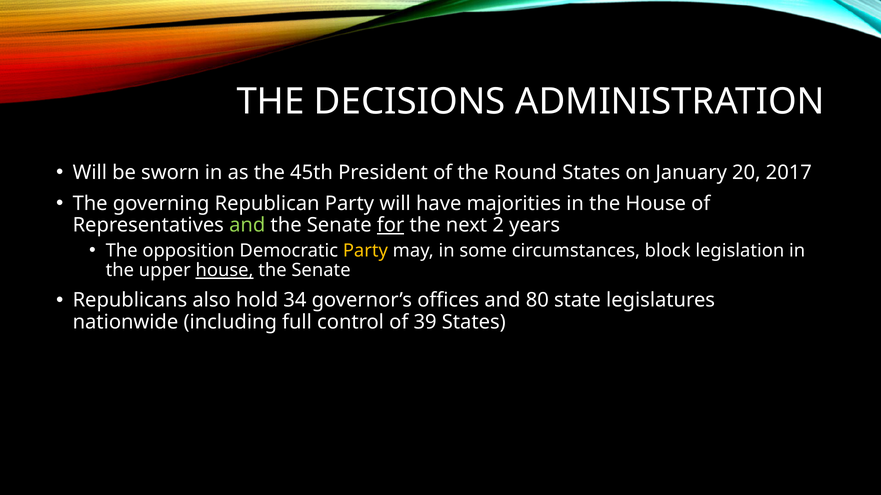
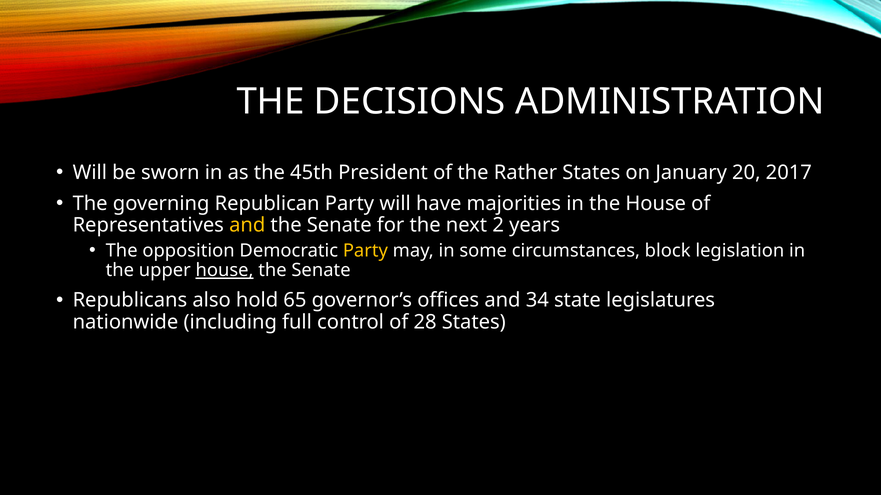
Round: Round -> Rather (525, 173)
and colour: light green -> yellow (247, 225)
for underline: present -> none (391, 225)
34: 34 -> 65 (295, 301)
80: 80 -> 34 (537, 301)
39: 39 -> 28 (425, 322)
